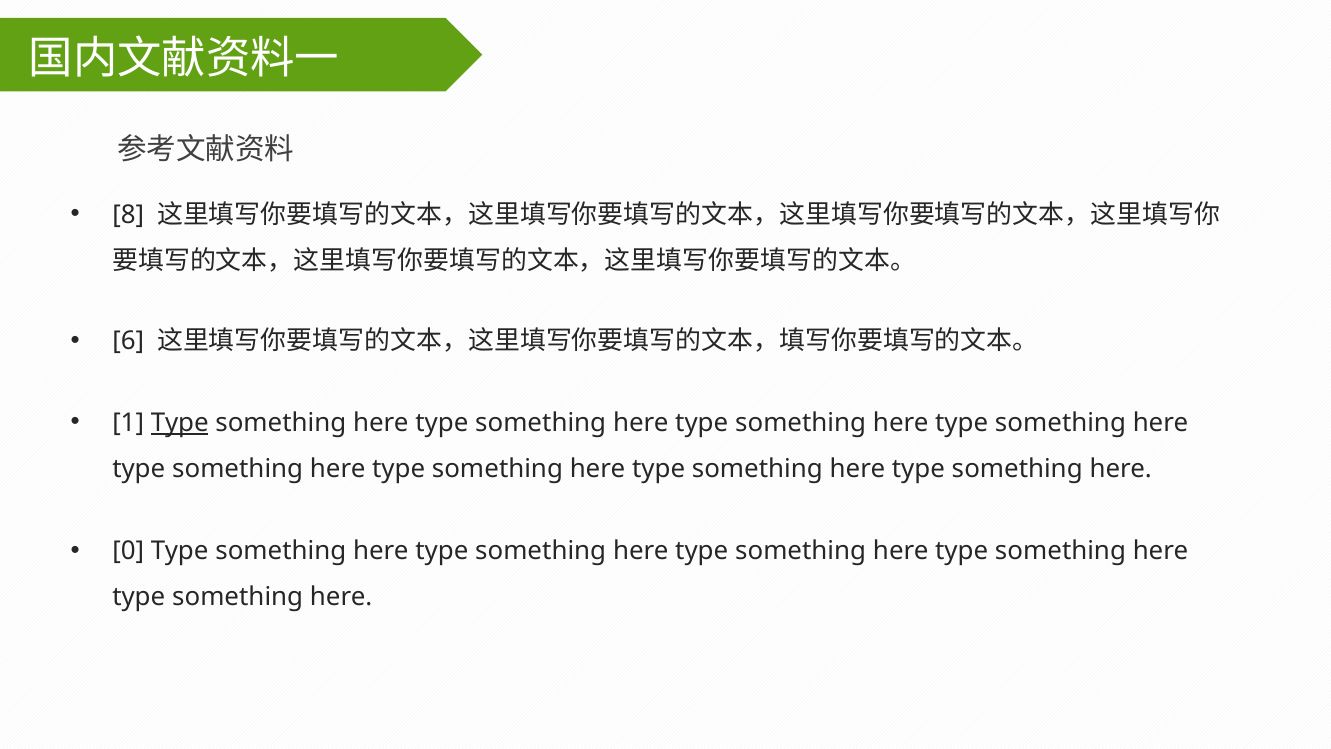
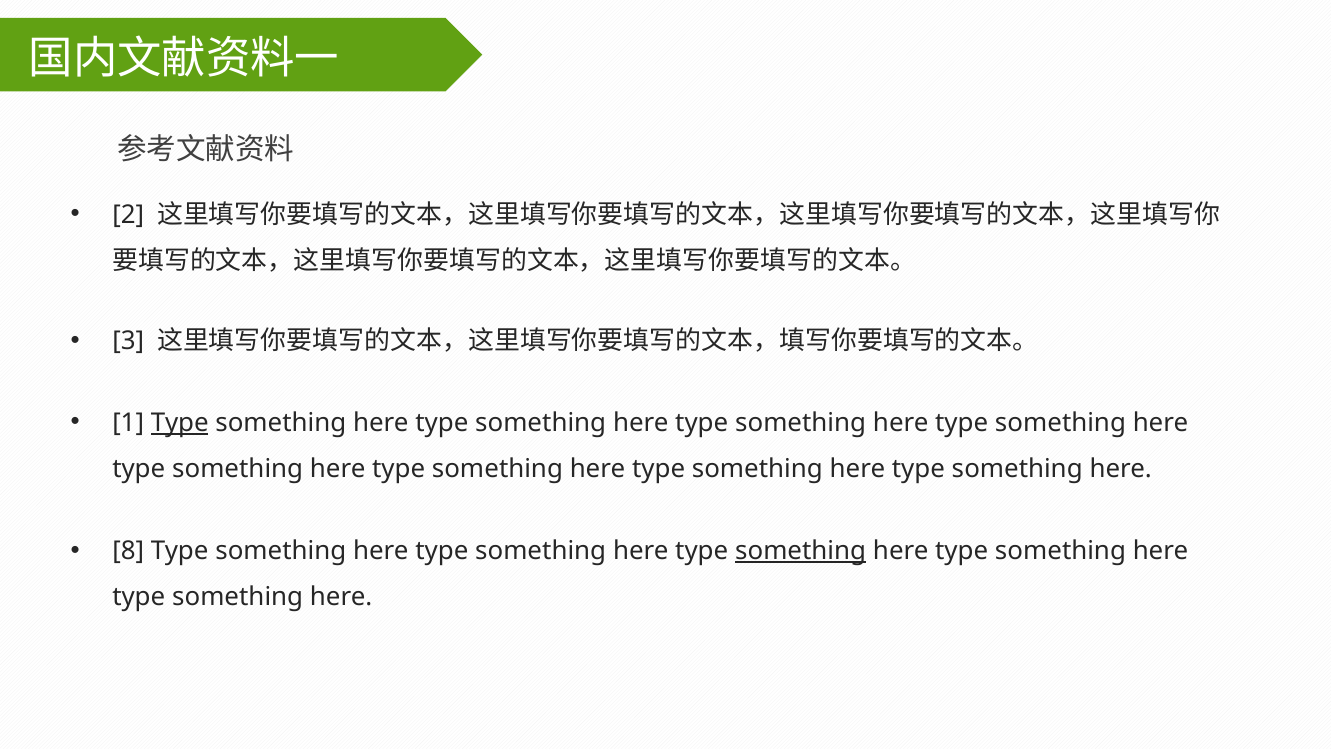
8: 8 -> 2 (128, 215)
6: 6 -> 3 (128, 341)
0: 0 -> 8 (128, 551)
something underline: none -> present (801, 551)
